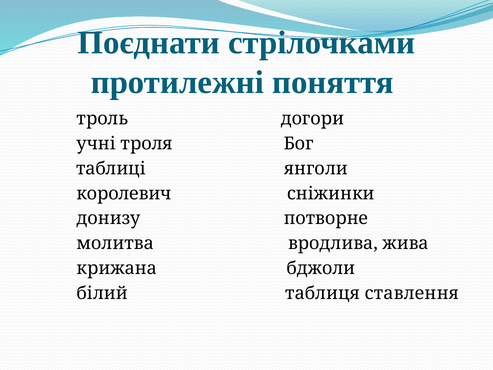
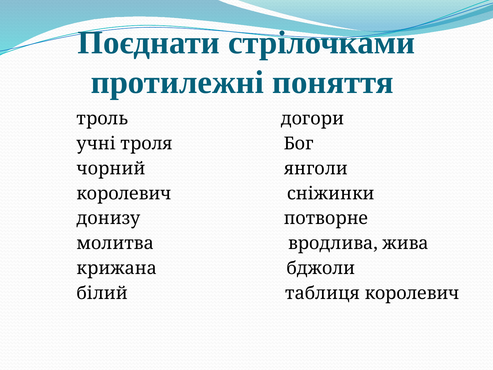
таблиці: таблиці -> чорний (111, 168)
таблиця ставлення: ставлення -> королевич (412, 293)
